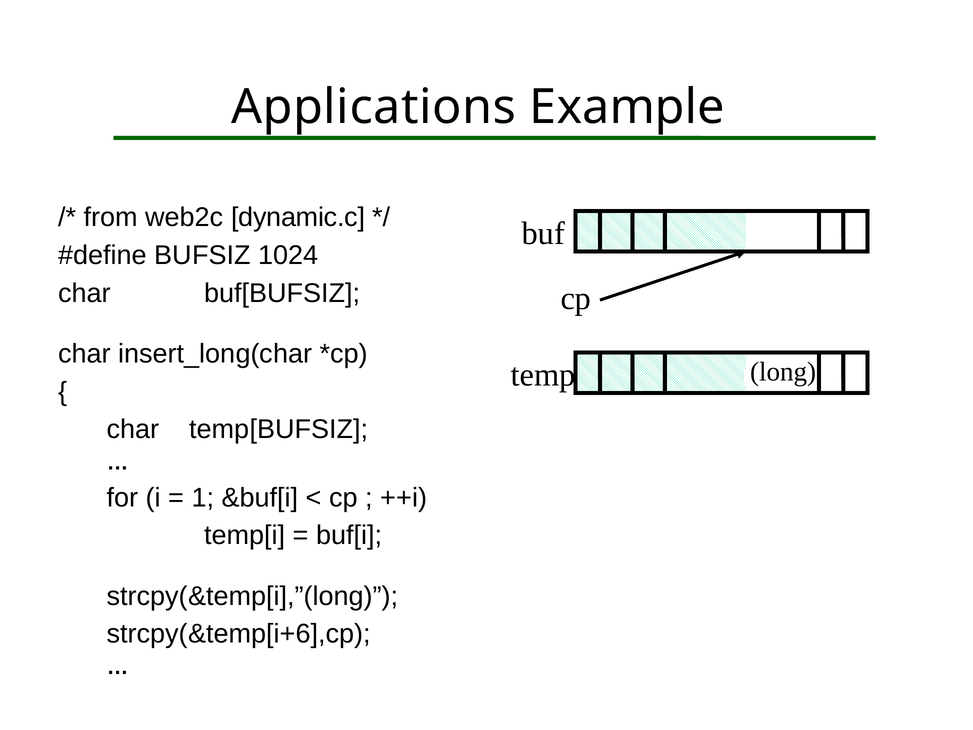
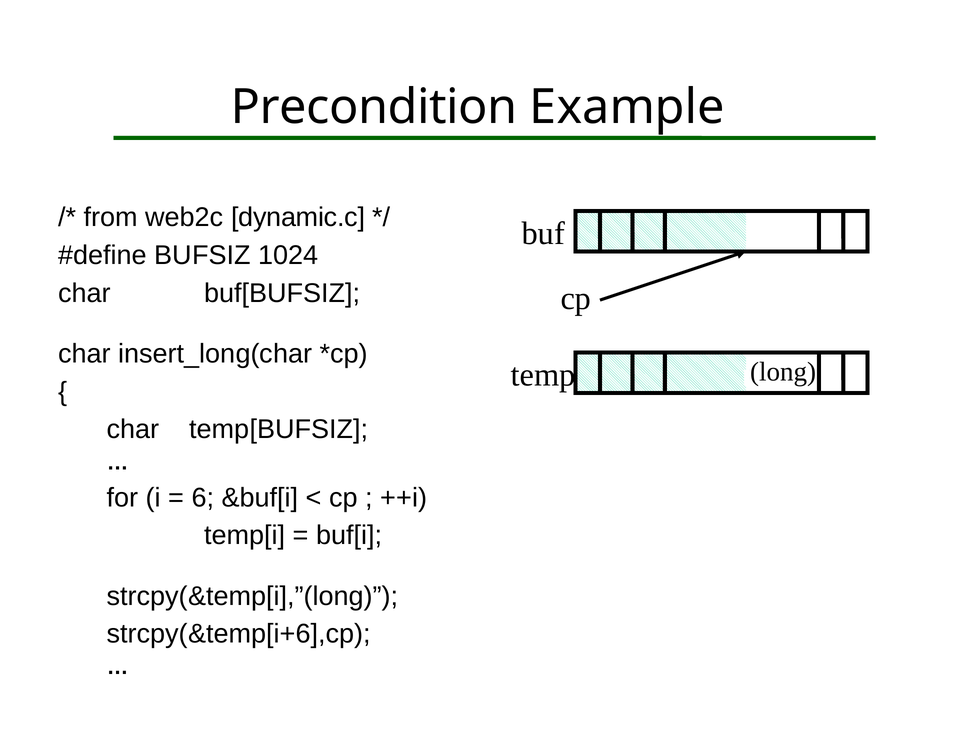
Applications: Applications -> Precondition (374, 107)
1: 1 -> 6 (203, 498)
